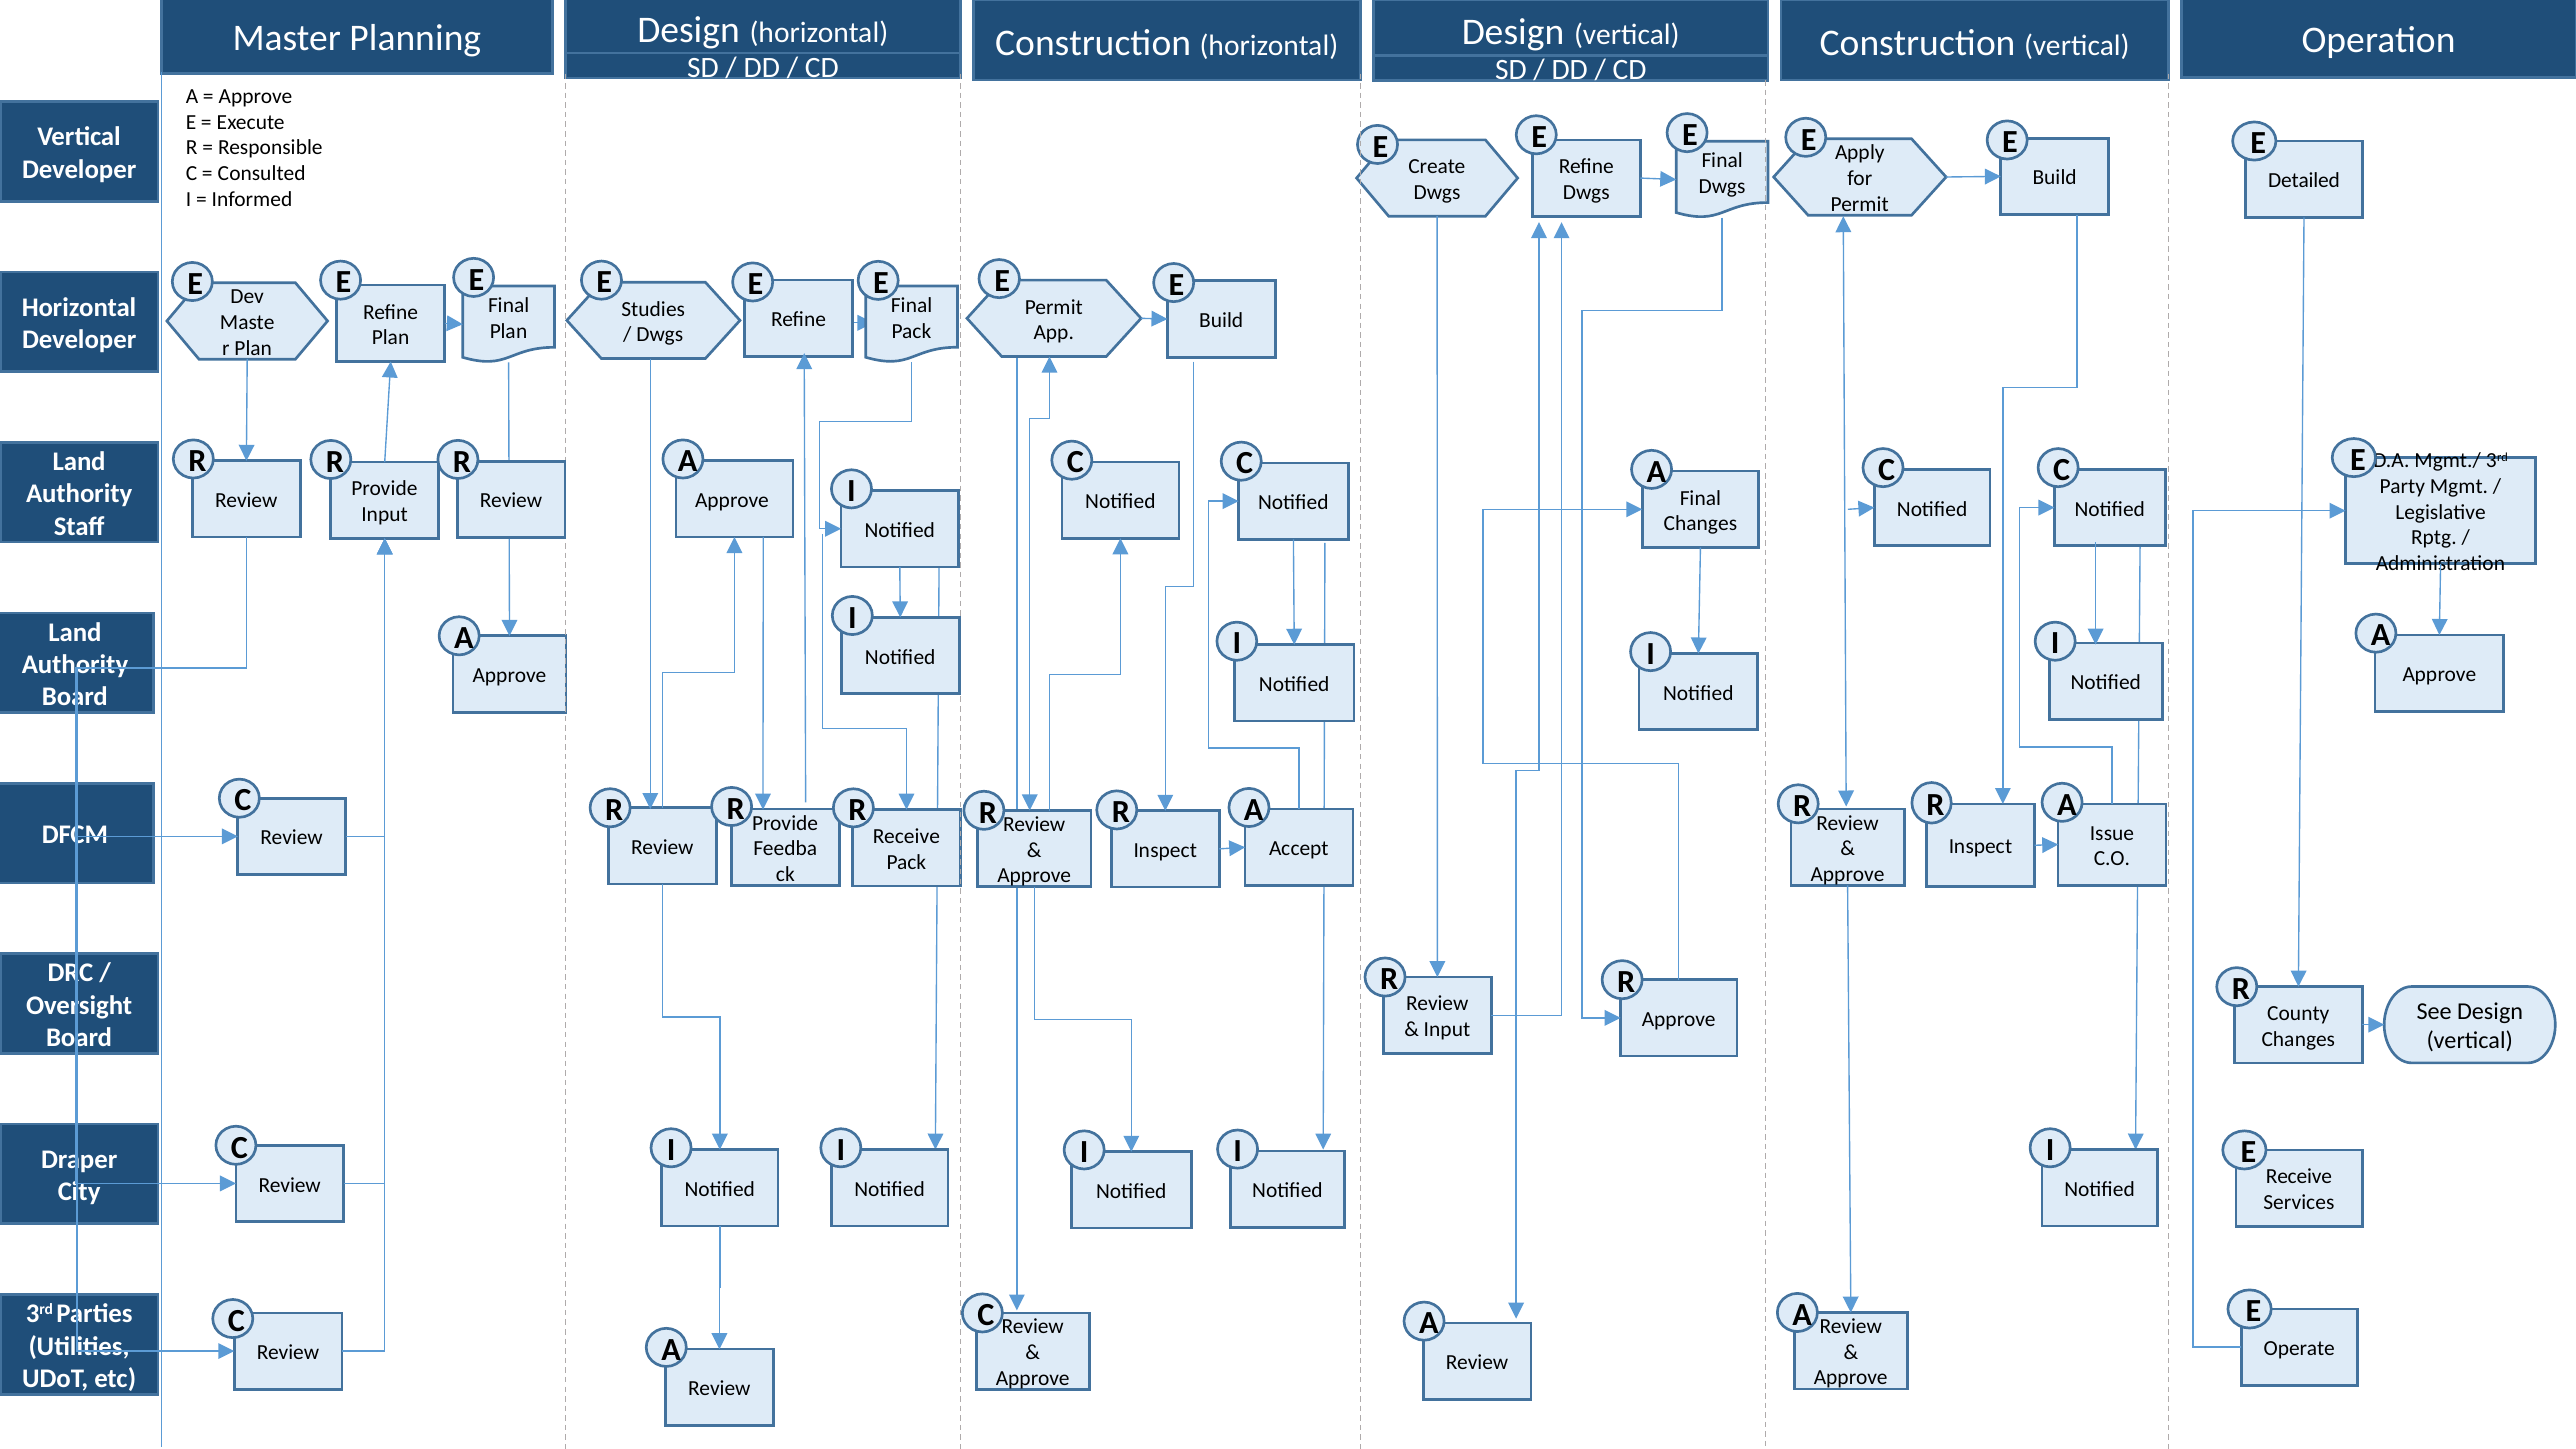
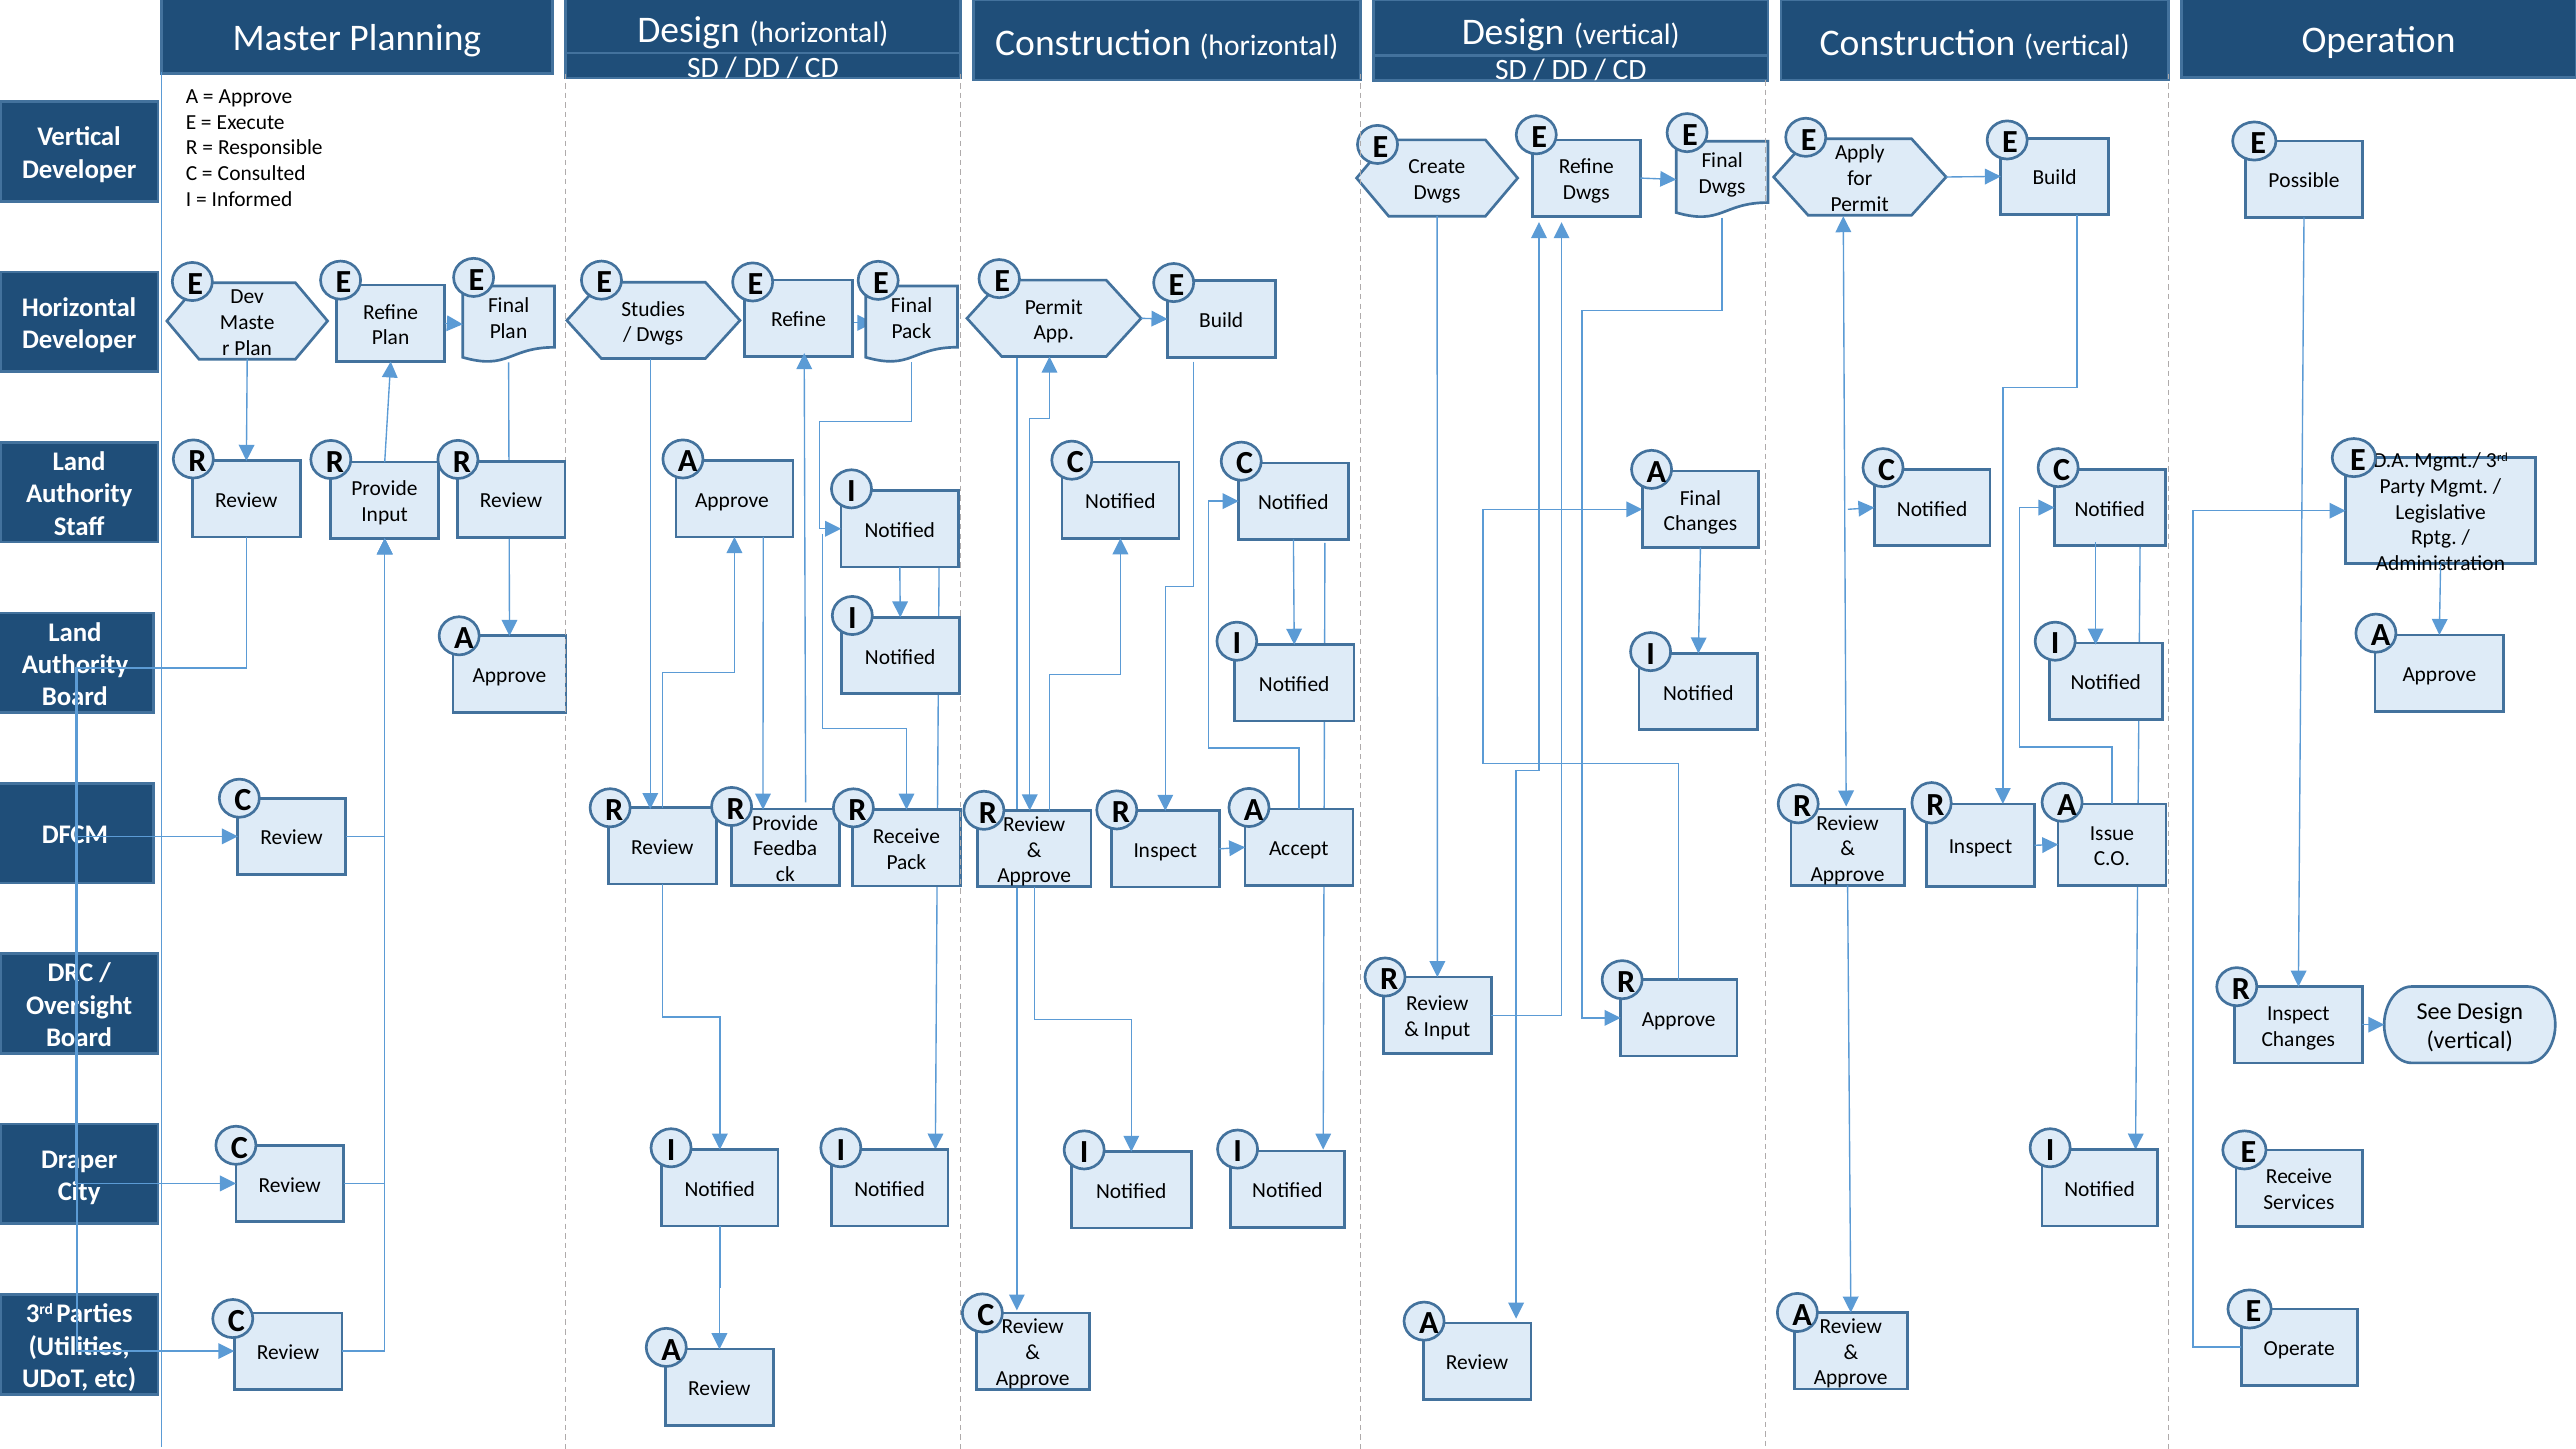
Detailed: Detailed -> Possible (2304, 181)
County: County -> Inspect (2298, 1013)
